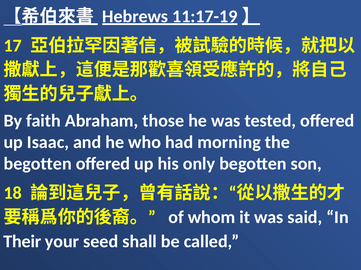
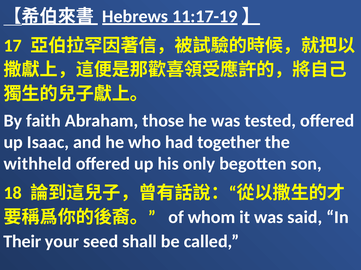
morning: morning -> together (229, 143)
begotten: begotten -> withheld (38, 164)
